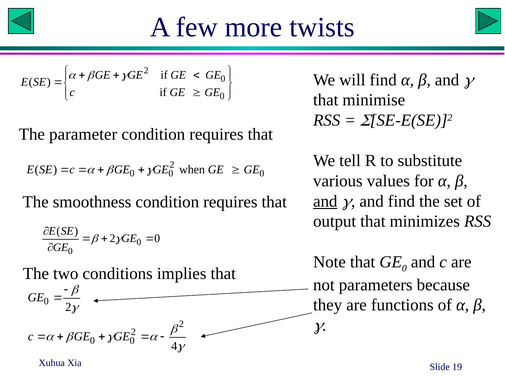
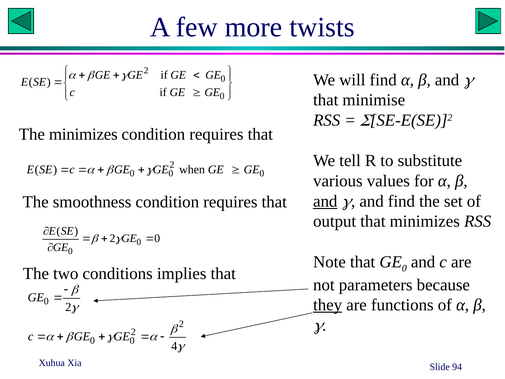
The parameter: parameter -> minimizes (83, 134)
they underline: none -> present (328, 305)
19: 19 -> 94 (457, 367)
